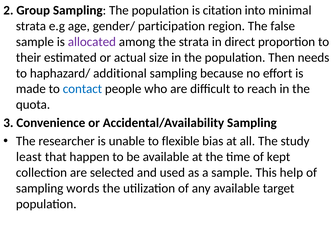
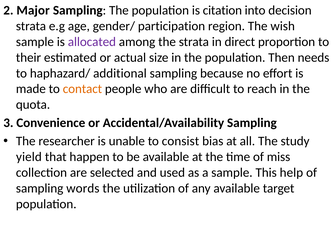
Group: Group -> Major (33, 10)
minimal: minimal -> decision (290, 10)
false: false -> wish (283, 26)
contact colour: blue -> orange (82, 89)
flexible: flexible -> consist (180, 141)
least: least -> yield (29, 156)
kept: kept -> miss (279, 156)
